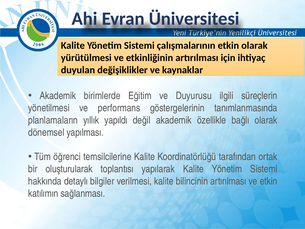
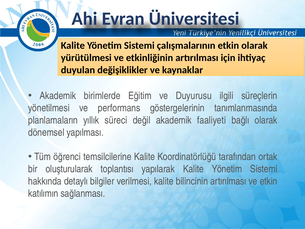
yapıldı: yapıldı -> süreci (116, 120)
özellikle: özellikle -> faaliyeti (212, 120)
